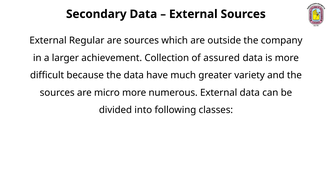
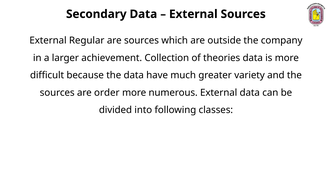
assured: assured -> theories (222, 58)
micro: micro -> order (107, 92)
